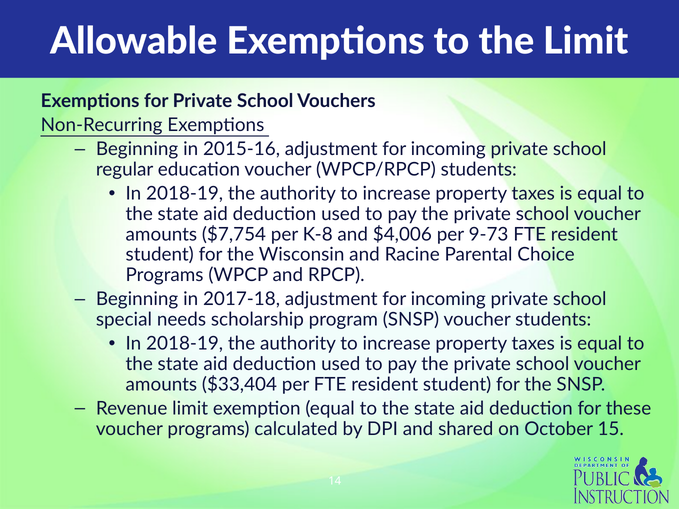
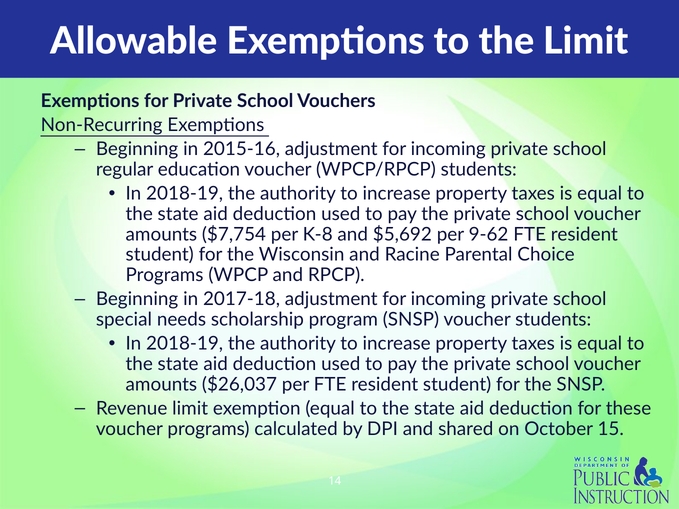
$4,006: $4,006 -> $5,692 (402, 234)
9-73: 9-73 -> 9-62 (489, 234)
$33,404: $33,404 -> $26,037 (239, 385)
